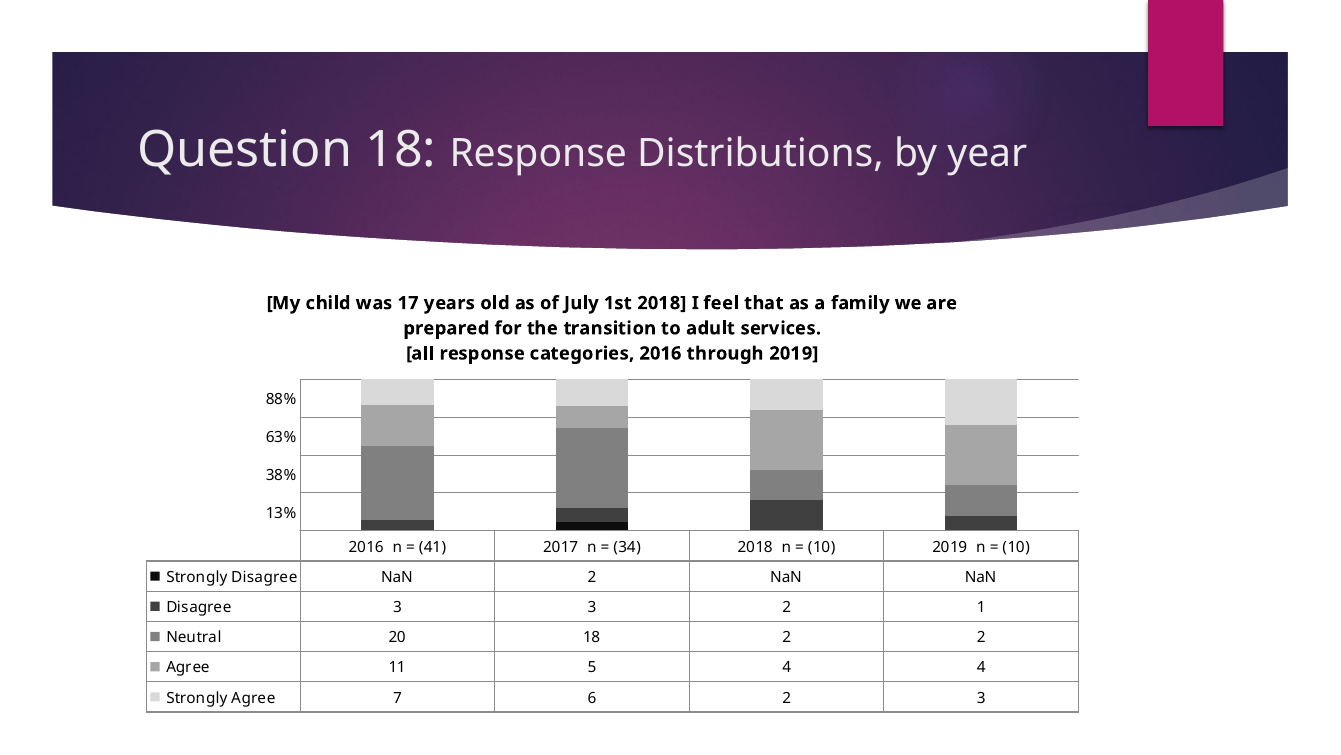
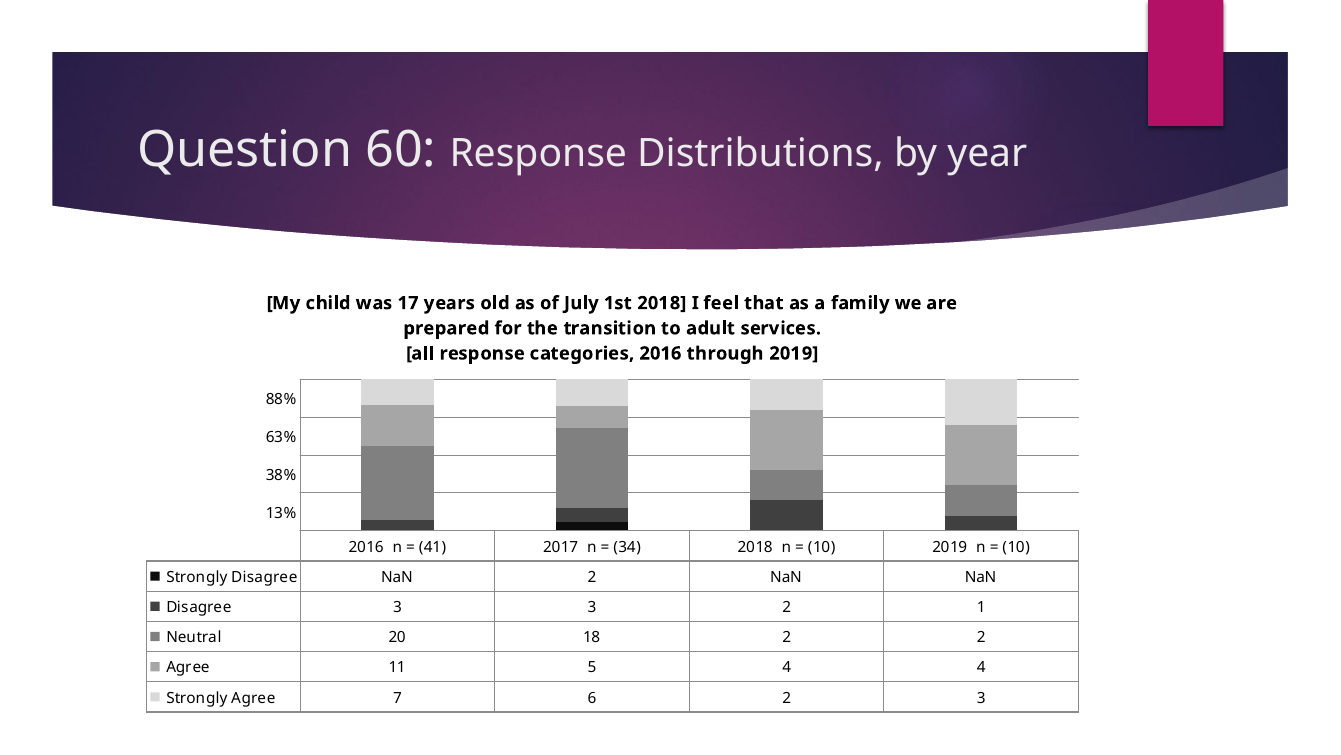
Question 18: 18 -> 60 (401, 149)
